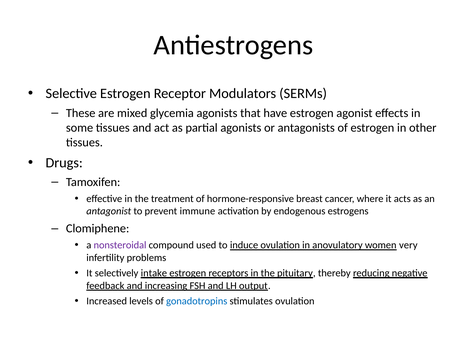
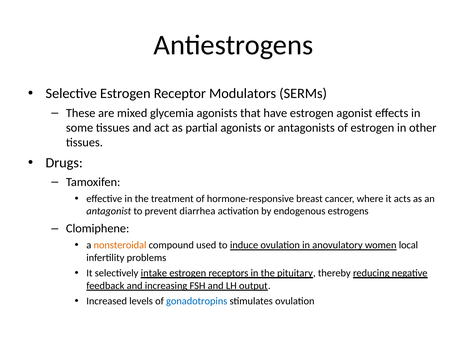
immune: immune -> diarrhea (197, 211)
nonsteroidal colour: purple -> orange (120, 245)
very: very -> local (408, 245)
